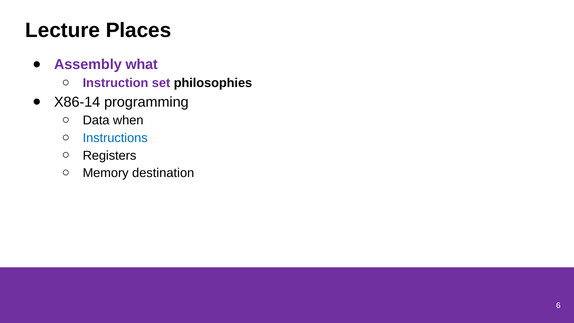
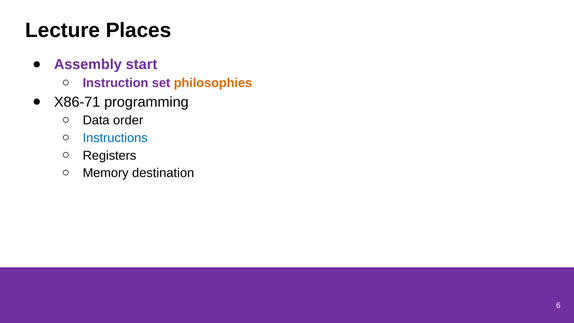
what: what -> start (142, 65)
philosophies colour: black -> orange (213, 83)
X86-14: X86-14 -> X86-71 (77, 102)
when: when -> order (128, 120)
